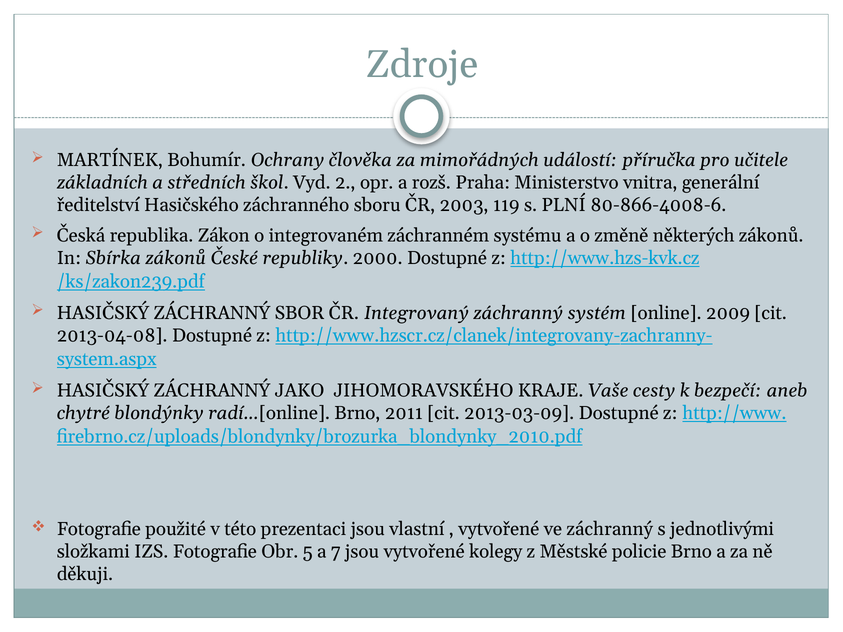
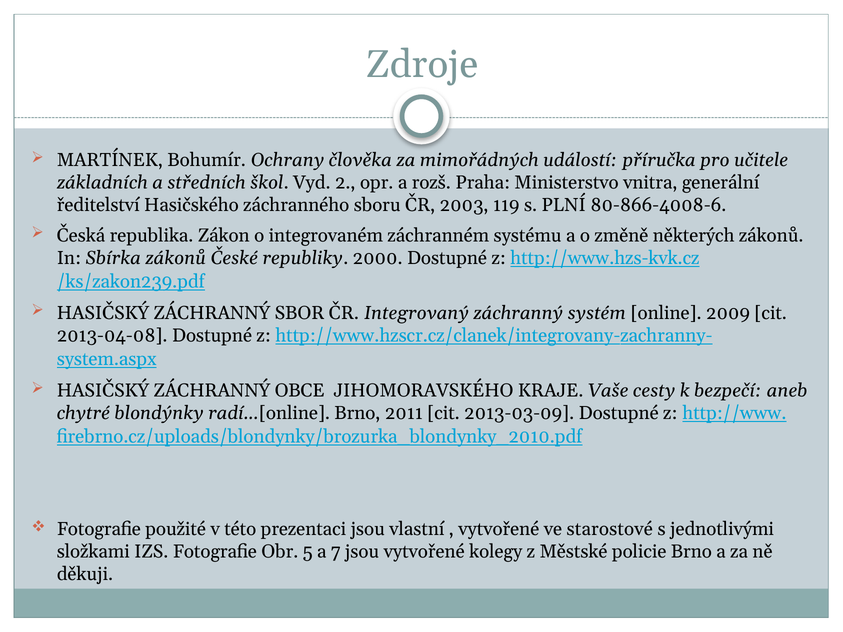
JAKO: JAKO -> OBCE (300, 391)
ve záchranný: záchranný -> starostové (610, 529)
